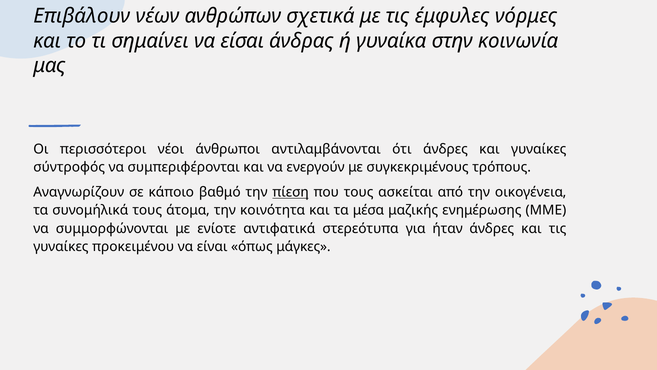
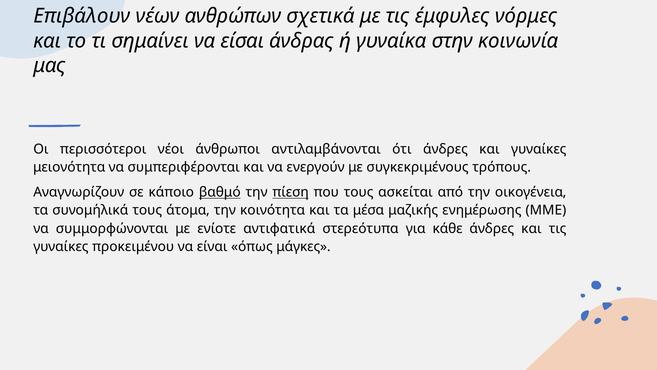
σύντροφός: σύντροφός -> μειονότητα (69, 167)
βαθμό underline: none -> present (220, 192)
ήταν: ήταν -> κάθε (448, 228)
